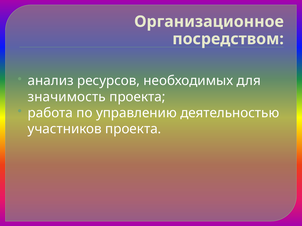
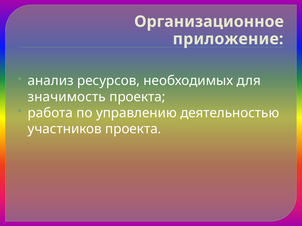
посредством: посредством -> приложение (228, 39)
